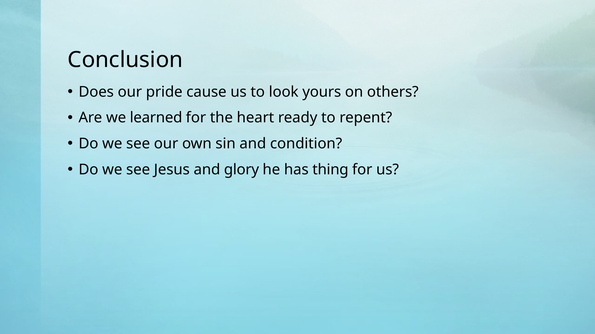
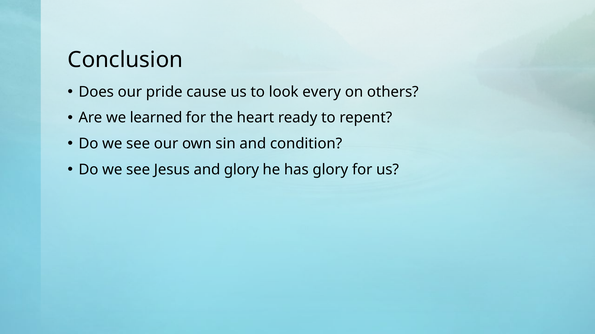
yours: yours -> every (322, 92)
has thing: thing -> glory (330, 170)
